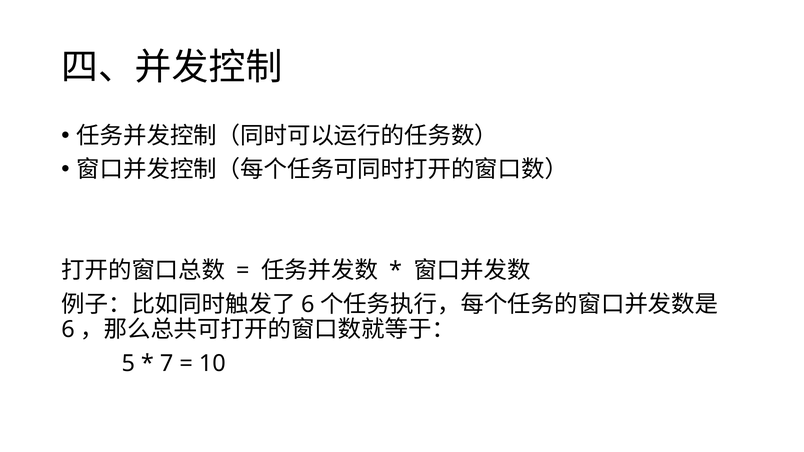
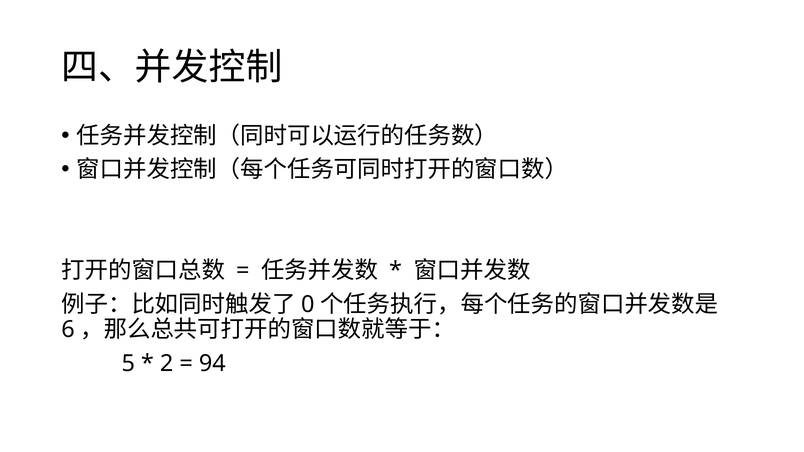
6: 6 -> 0 (308, 304)
7: 7 -> 2 (167, 364)
10: 10 -> 94 (212, 364)
